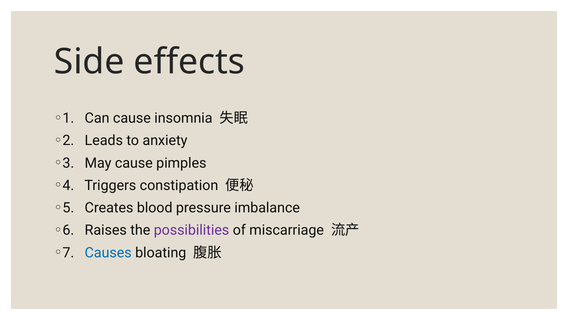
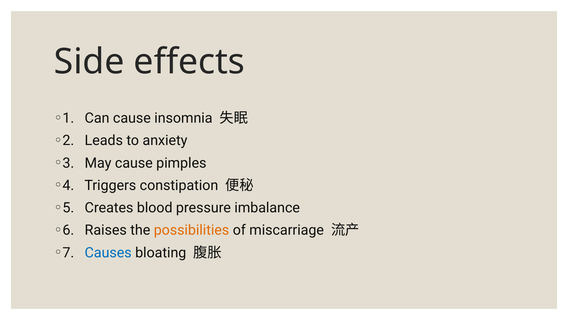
possibilities colour: purple -> orange (191, 230)
